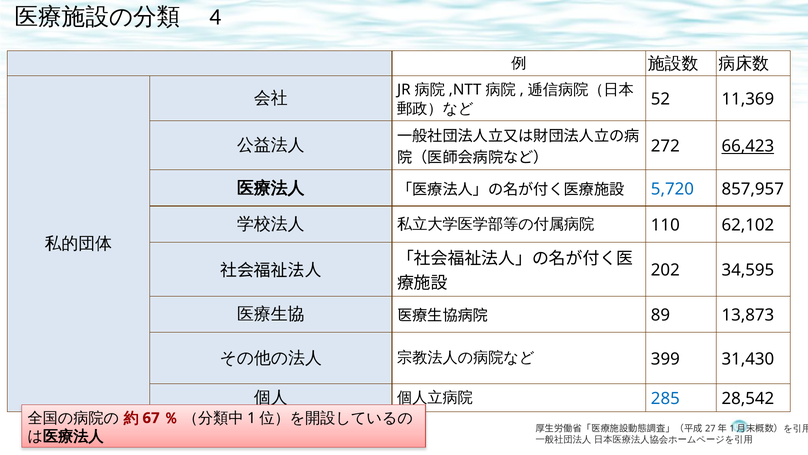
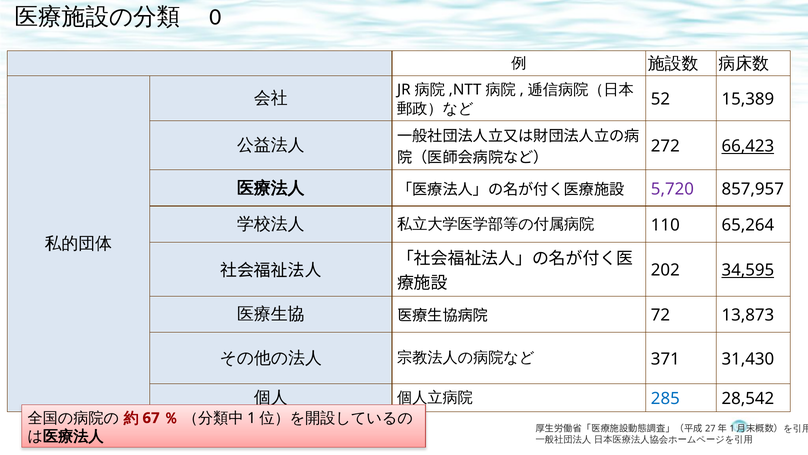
4: 4 -> 0 (215, 17)
11,369: 11,369 -> 15,389 (748, 99)
5,720 colour: blue -> purple (672, 189)
62,102: 62,102 -> 65,264 (748, 225)
34,595 underline: none -> present (748, 270)
89: 89 -> 72 (660, 315)
399: 399 -> 371 (665, 359)
